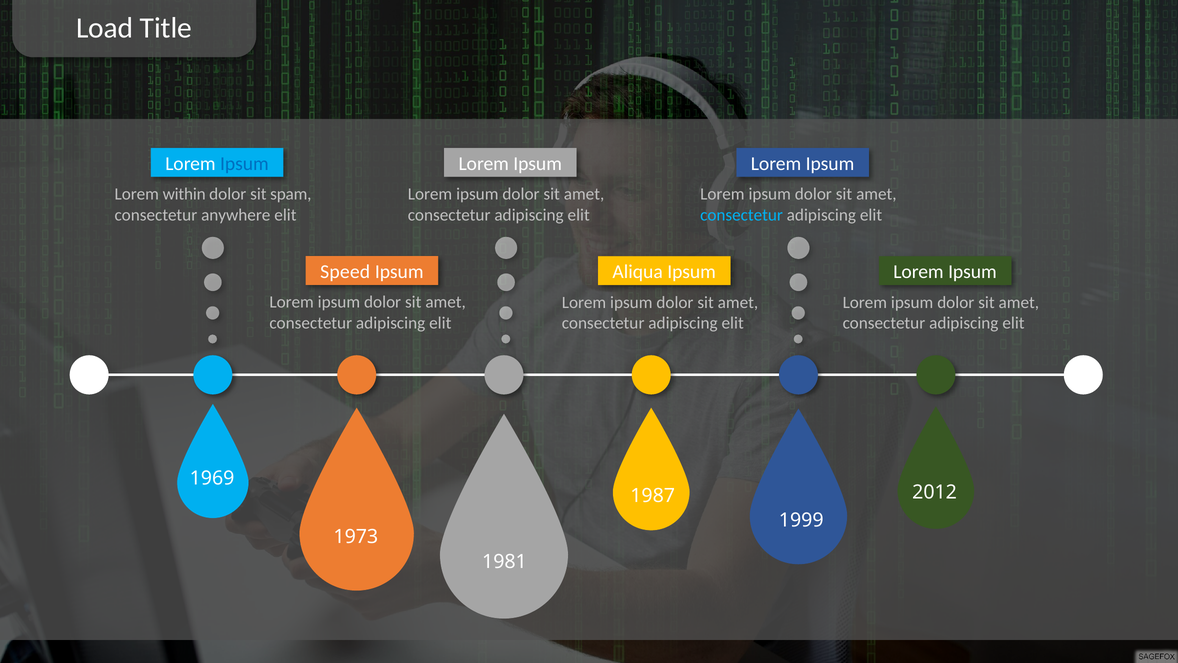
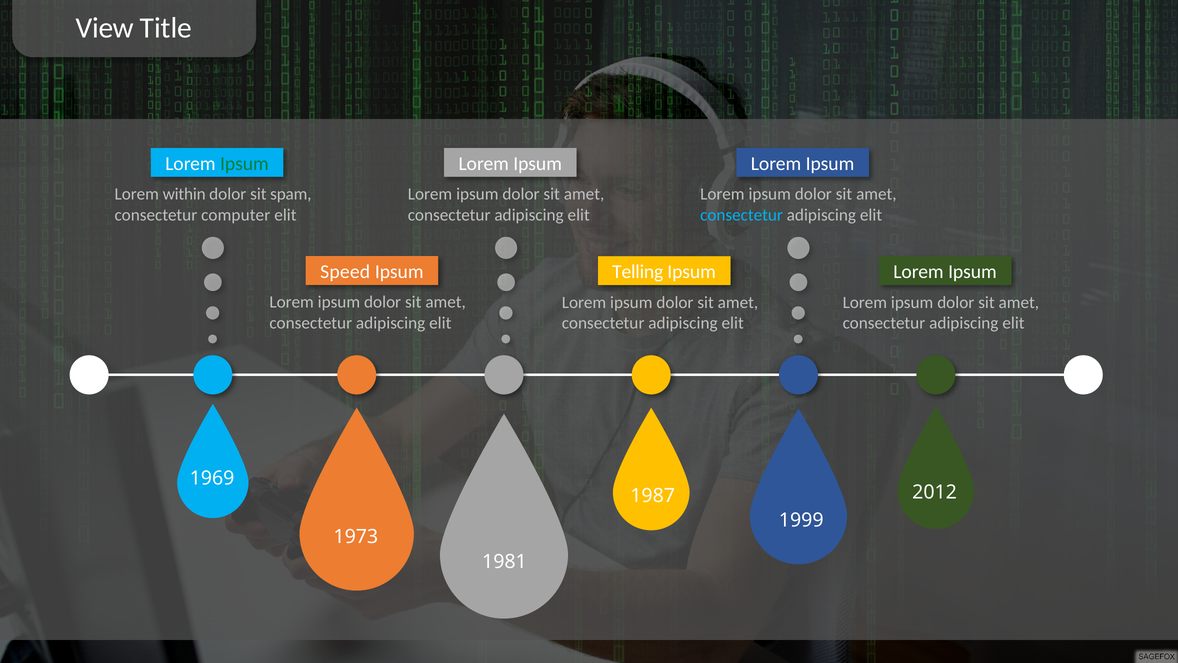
Load: Load -> View (105, 28)
Ipsum colour: blue -> green (244, 164)
anywhere: anywhere -> computer (236, 215)
Aliqua: Aliqua -> Telling (638, 272)
